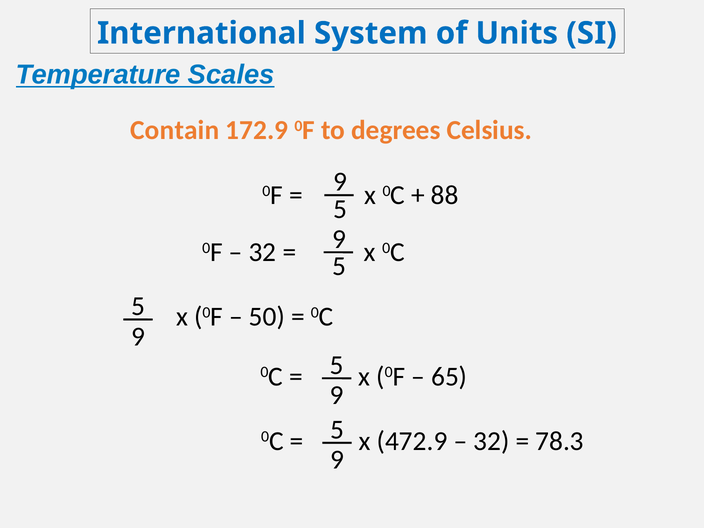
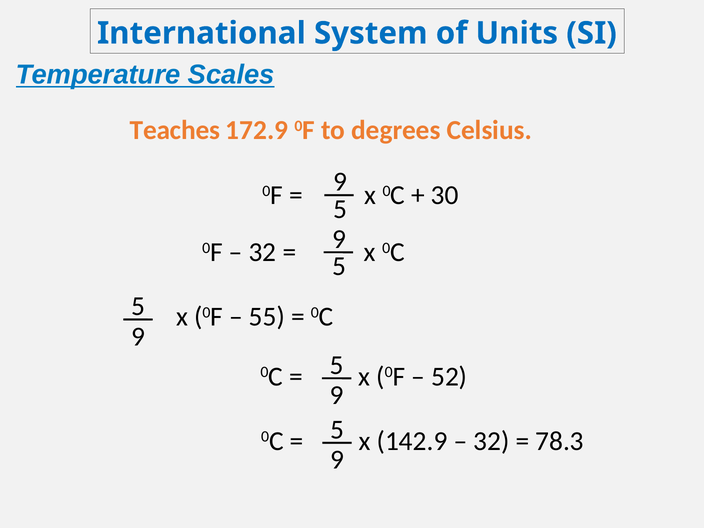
Contain: Contain -> Teaches (175, 130)
88: 88 -> 30 (445, 195)
50: 50 -> 55 (267, 317)
65: 65 -> 52 (449, 377)
472.9: 472.9 -> 142.9 (412, 441)
